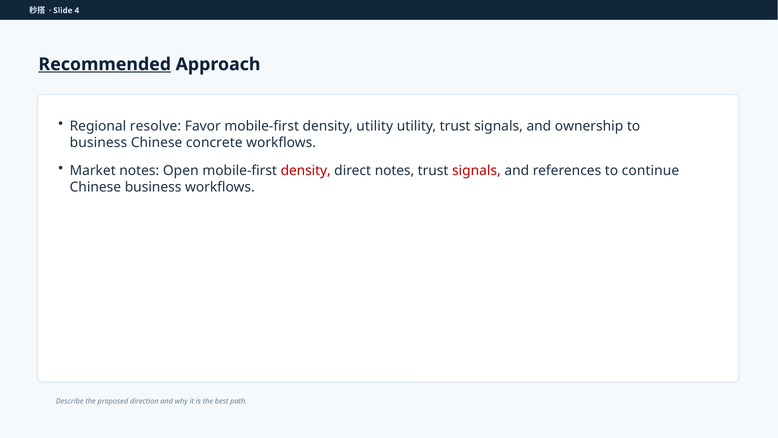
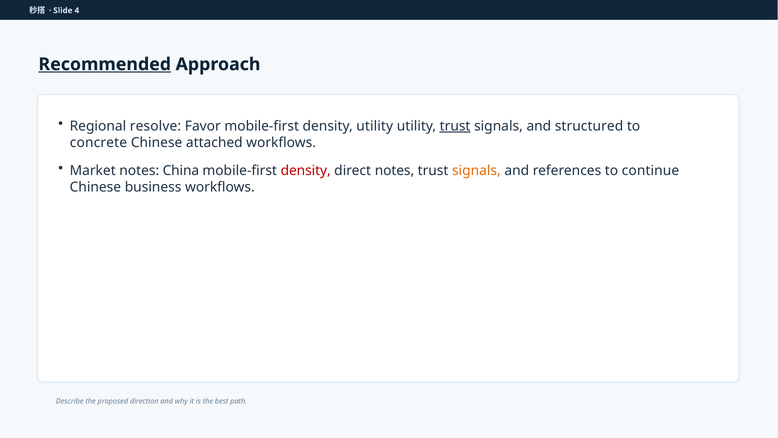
trust underline: none -> present (455, 126)
ownership: ownership -> structured (589, 126)
business: business -> concrete (98, 142)
concrete: concrete -> attached (214, 142)
Open: Open -> China (181, 170)
signals colour: red -> orange (476, 170)
